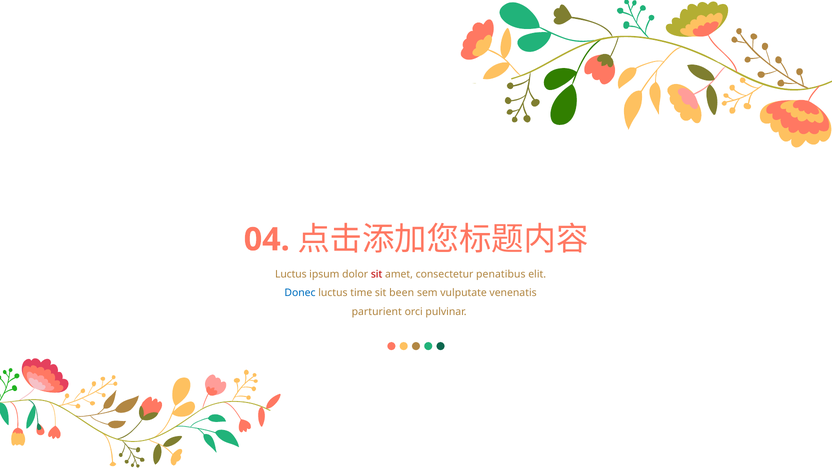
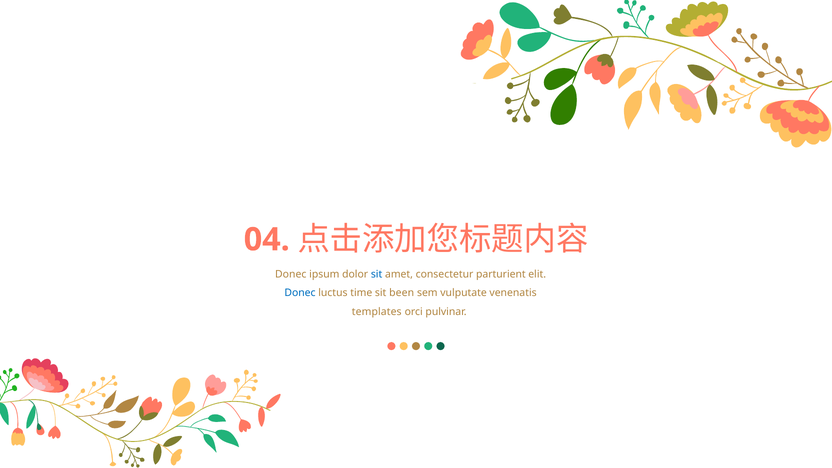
Luctus: Luctus -> Donec (291, 274)
sit colour: red -> blue (377, 274)
penatibus: penatibus -> parturient (501, 274)
parturient: parturient -> templates (377, 312)
